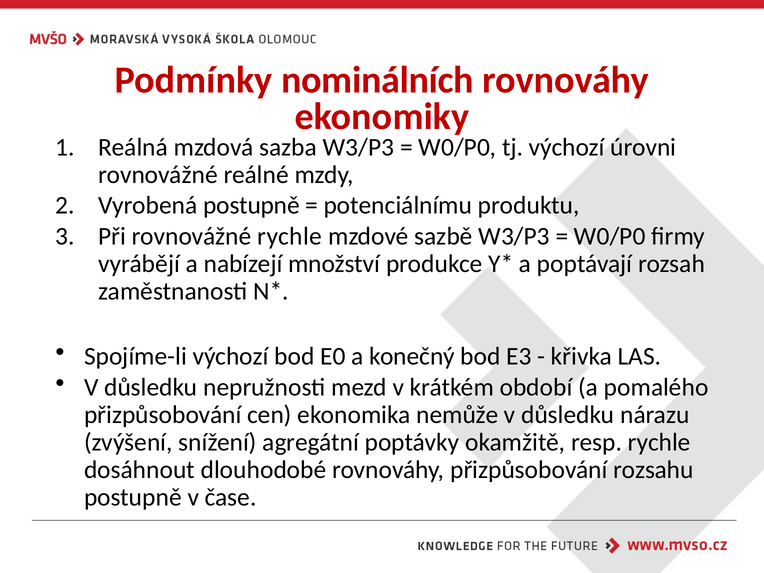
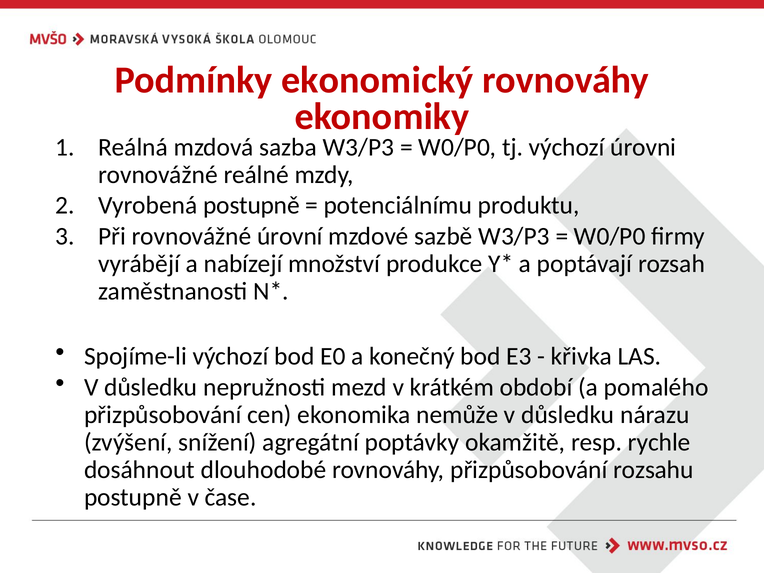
nominálních: nominálních -> ekonomický (377, 80)
rovnovážné rychle: rychle -> úrovní (290, 236)
